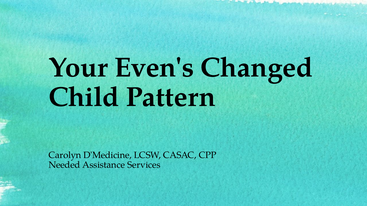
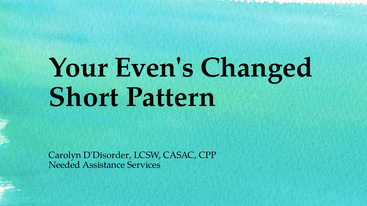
Child: Child -> Short (84, 97)
D'Medicine: D'Medicine -> D'Disorder (107, 155)
